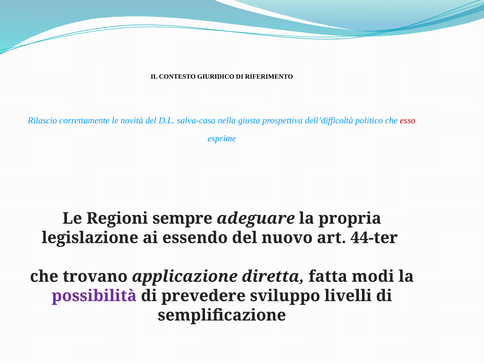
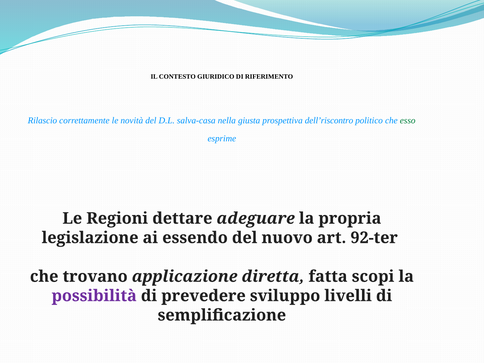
dell’difficoltà: dell’difficoltà -> dell’riscontro (329, 120)
esso colour: red -> green (408, 120)
sempre: sempre -> dettare (182, 218)
44-ter: 44-ter -> 92-ter (374, 238)
modi: modi -> scopi (373, 276)
